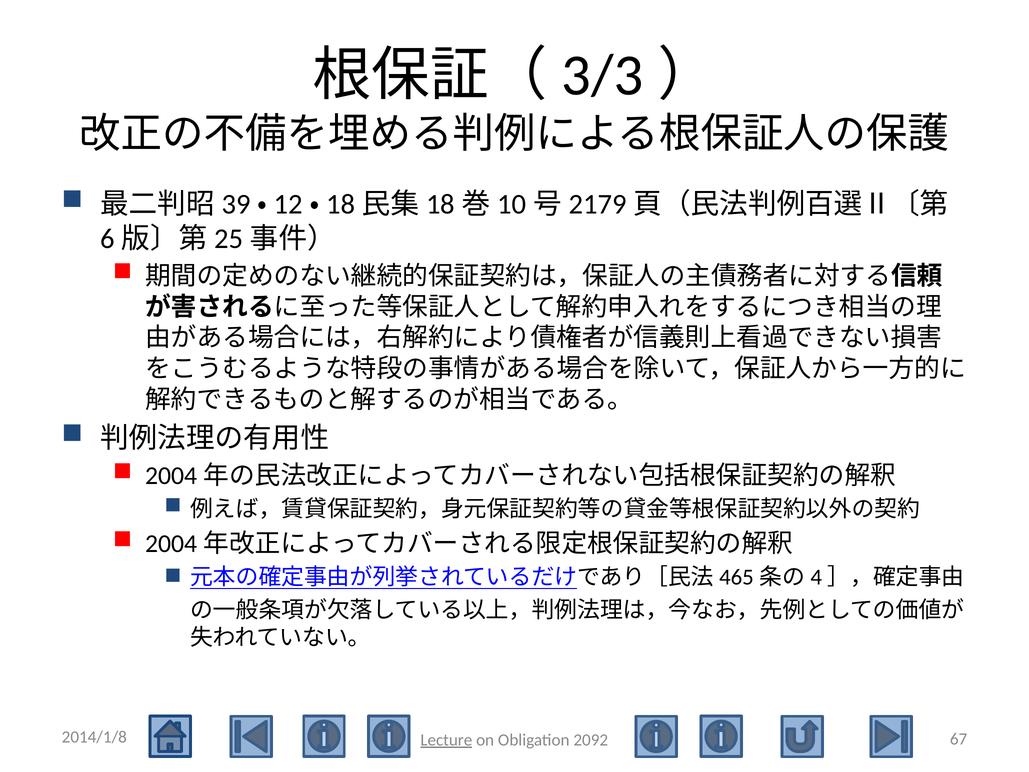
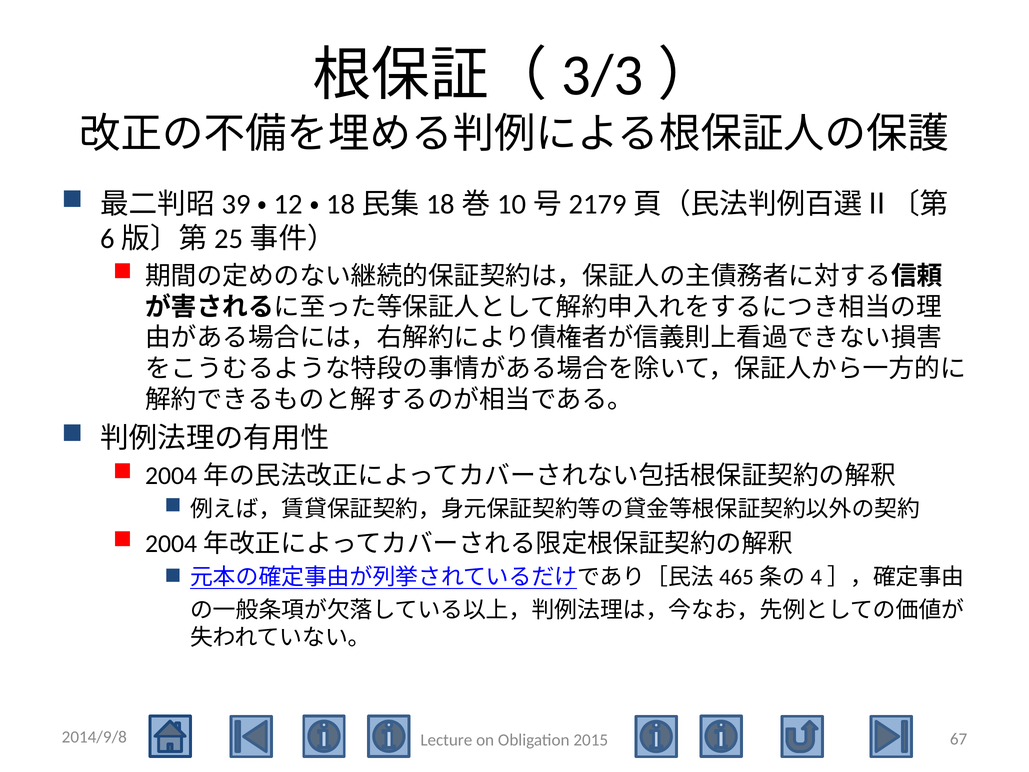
2014/1/8: 2014/1/8 -> 2014/9/8 (94, 737)
Lecture underline: present -> none (446, 740)
2092: 2092 -> 2015 (591, 740)
